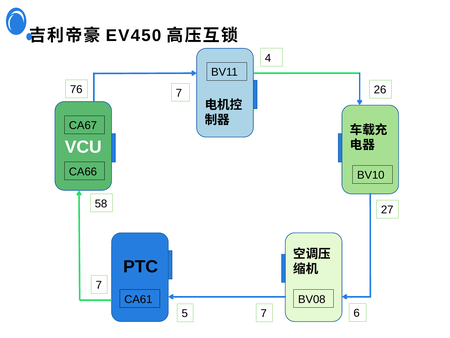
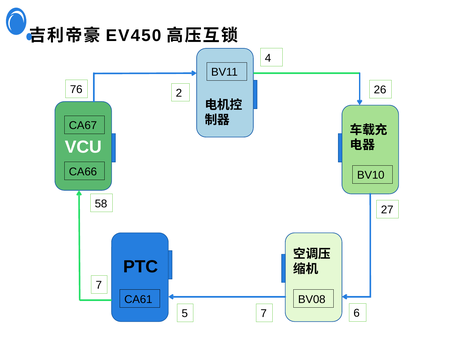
76 7: 7 -> 2 (179, 93)
